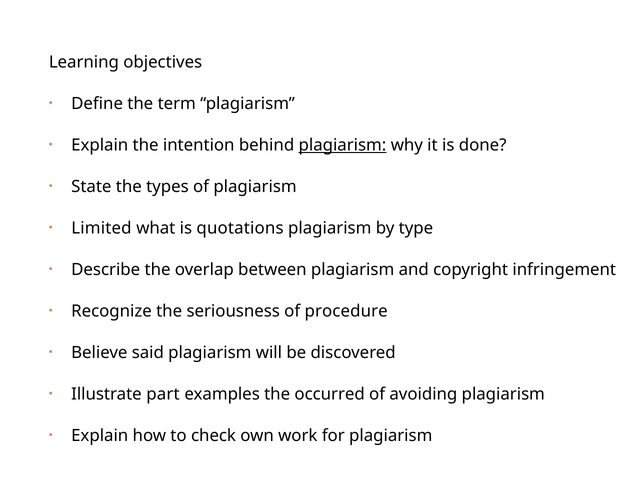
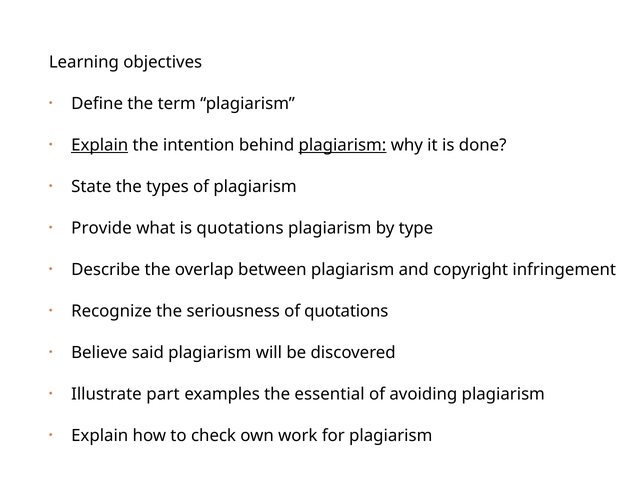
Explain underline: none -> present (100, 145)
Limited: Limited -> Provide (102, 228)
of procedure: procedure -> quotations (346, 311)
occurred: occurred -> essential (330, 394)
